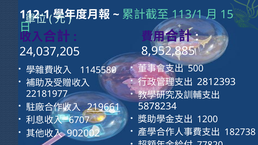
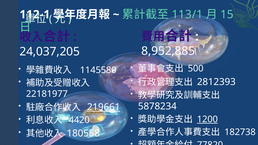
1200 underline: none -> present (207, 119)
6707: 6707 -> 4420 (79, 120)
902002: 902002 -> 180558 (83, 133)
